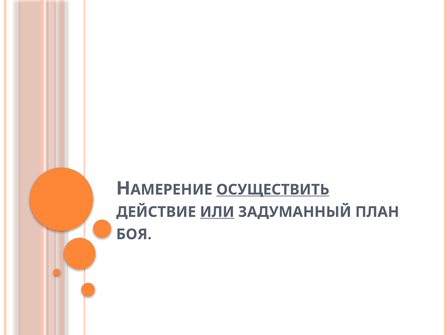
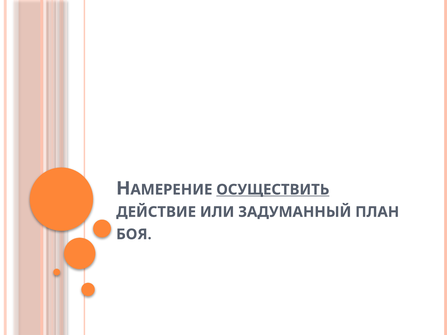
ИЛИ underline: present -> none (217, 212)
